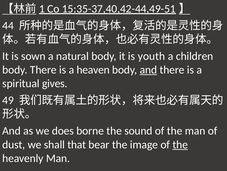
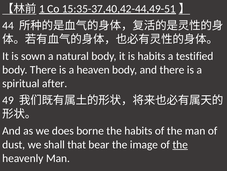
is youth: youth -> habits (151, 56)
children: children -> testified (195, 56)
and underline: present -> none (148, 70)
gives: gives -> after (55, 83)
the sound: sound -> habits (138, 130)
